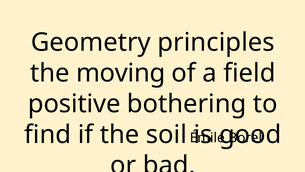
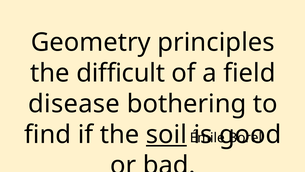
moving: moving -> difficult (121, 73)
positive: positive -> disease (74, 104)
soil underline: none -> present (166, 134)
